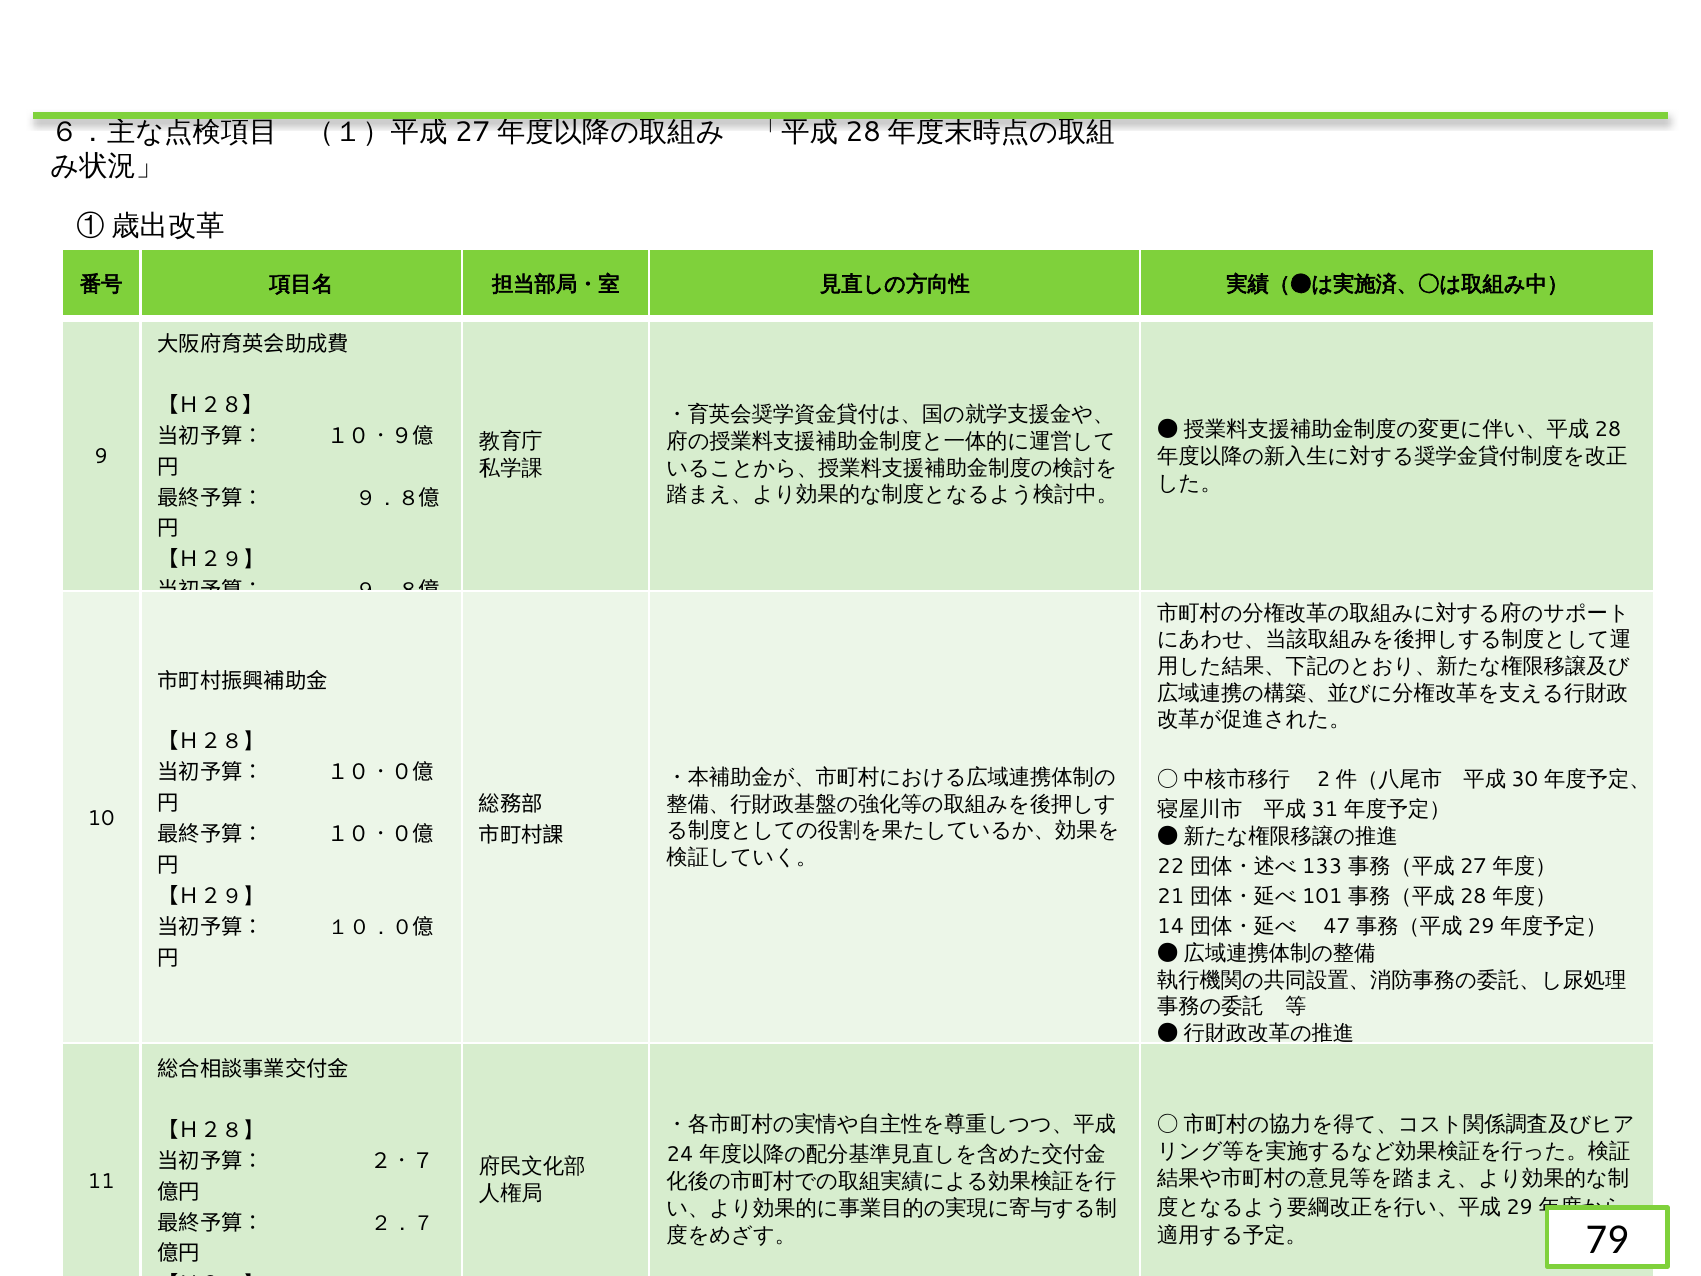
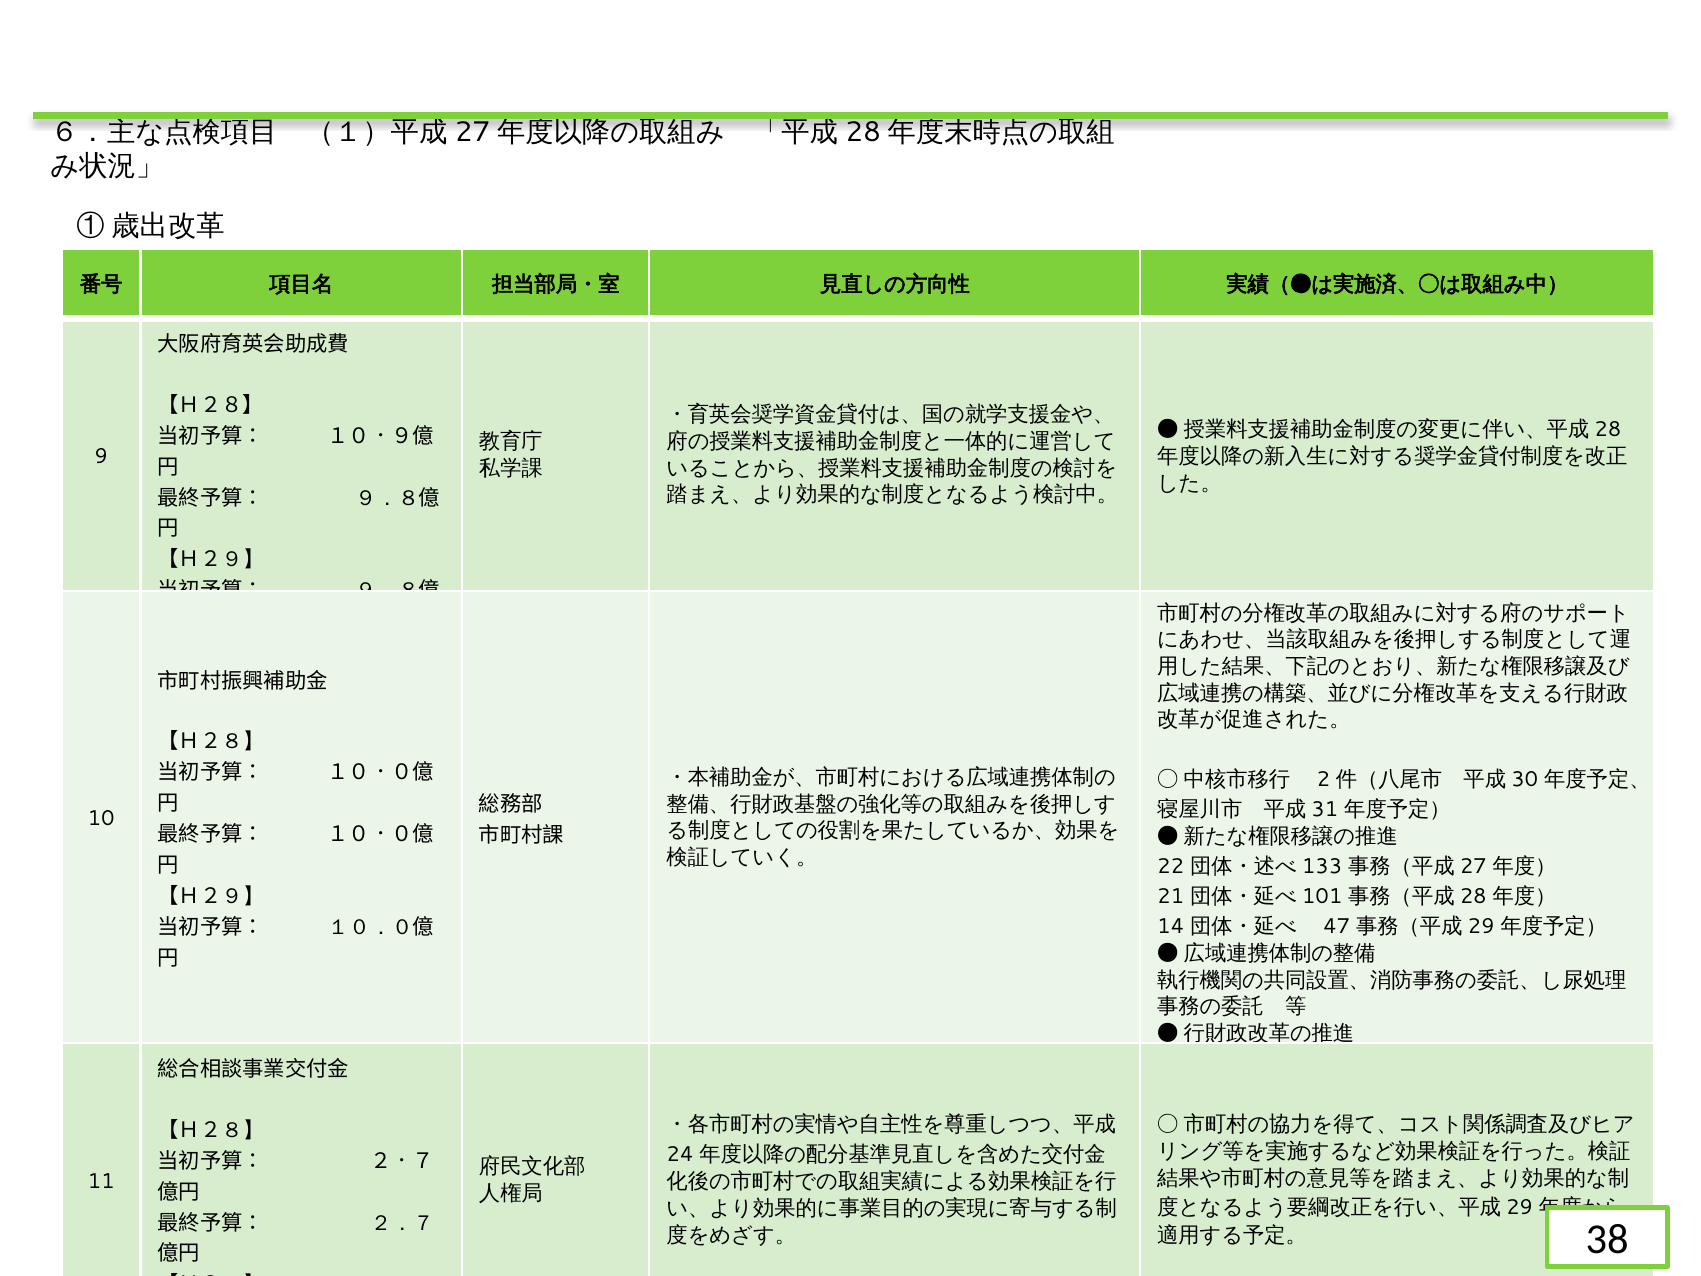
79: 79 -> 38 (1607, 1240)
